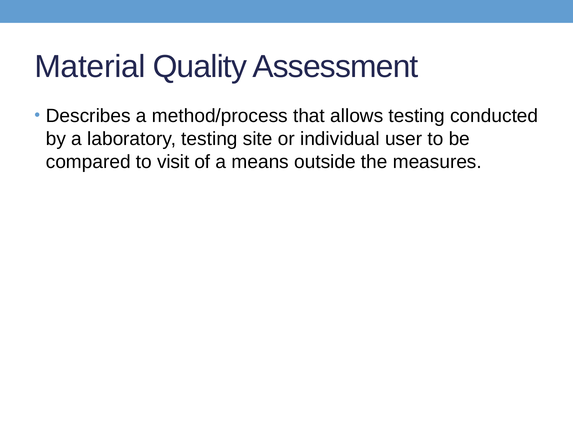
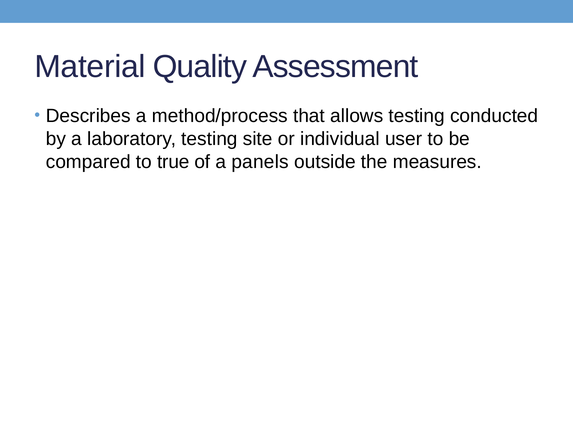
visit: visit -> true (173, 162)
means: means -> panels (260, 162)
